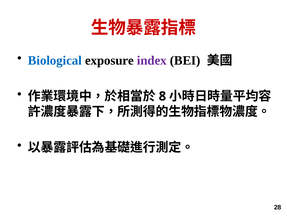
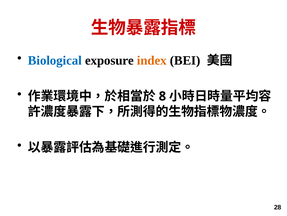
index colour: purple -> orange (152, 60)
